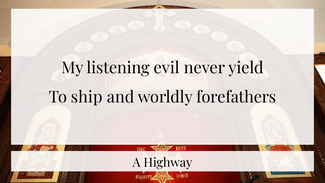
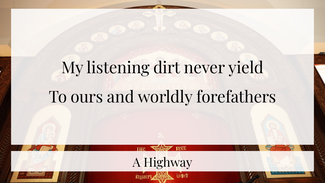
evil: evil -> dirt (167, 68)
ship: ship -> ours (87, 97)
